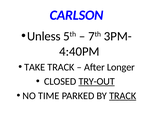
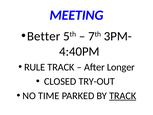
CARLSON: CARLSON -> MEETING (77, 15)
Unless: Unless -> Better (44, 36)
TAKE: TAKE -> RULE (35, 67)
TRY-OUT underline: present -> none (97, 81)
